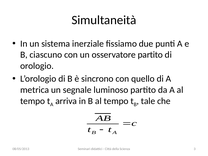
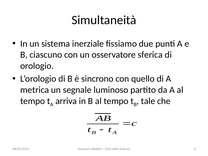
osservatore partito: partito -> sferica (150, 55)
